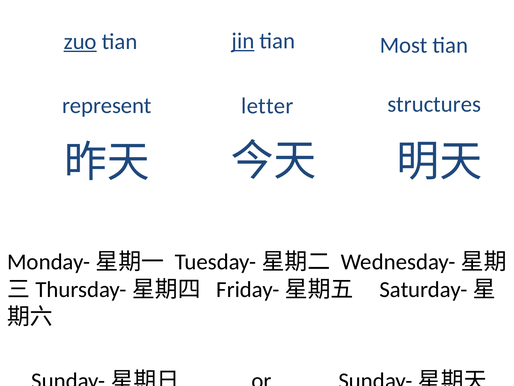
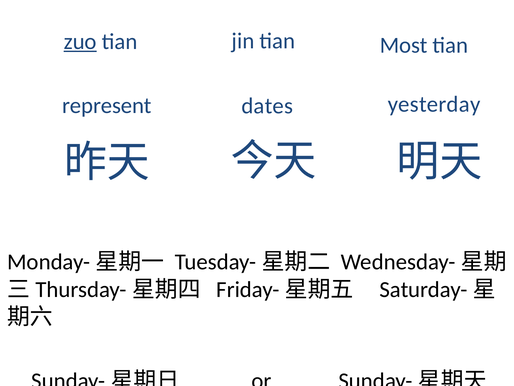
jin underline: present -> none (243, 41)
structures: structures -> yesterday (434, 104)
letter: letter -> dates (267, 106)
